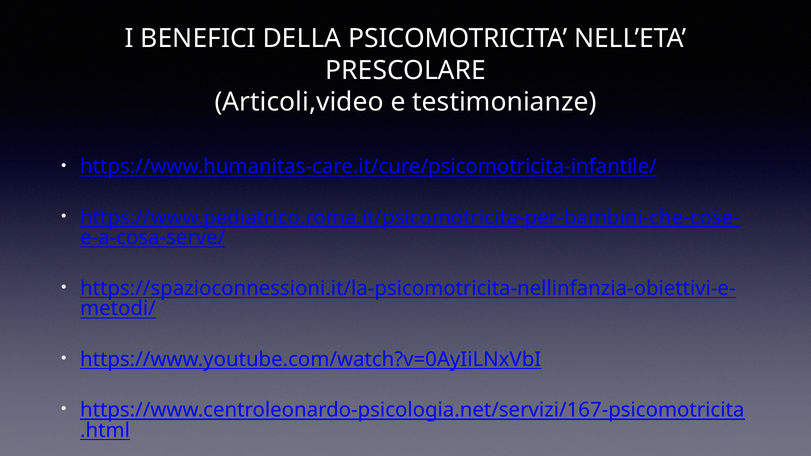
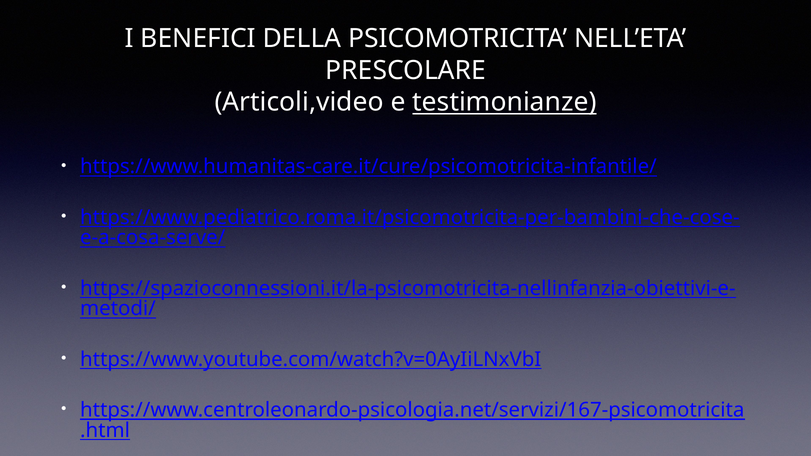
testimonianze underline: none -> present (504, 102)
